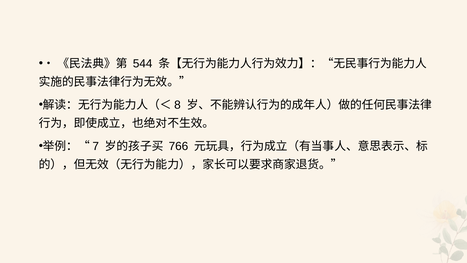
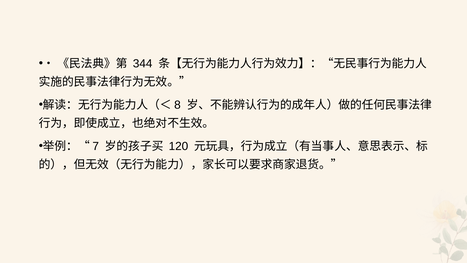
544: 544 -> 344 (143, 64)
766: 766 -> 120 (178, 146)
